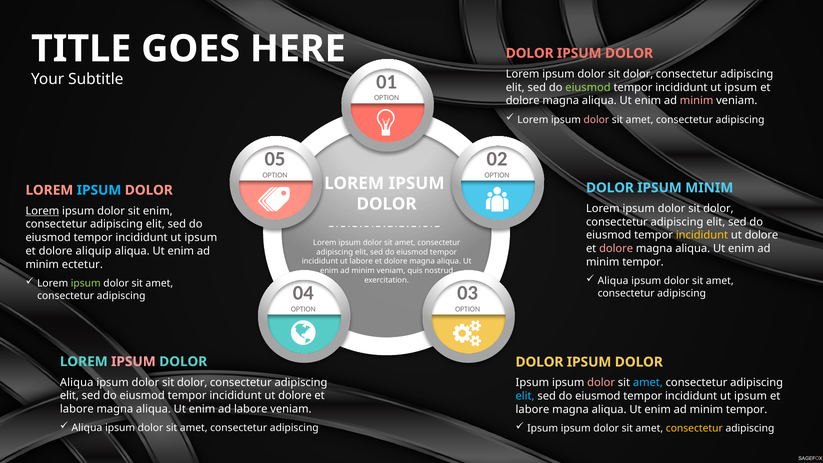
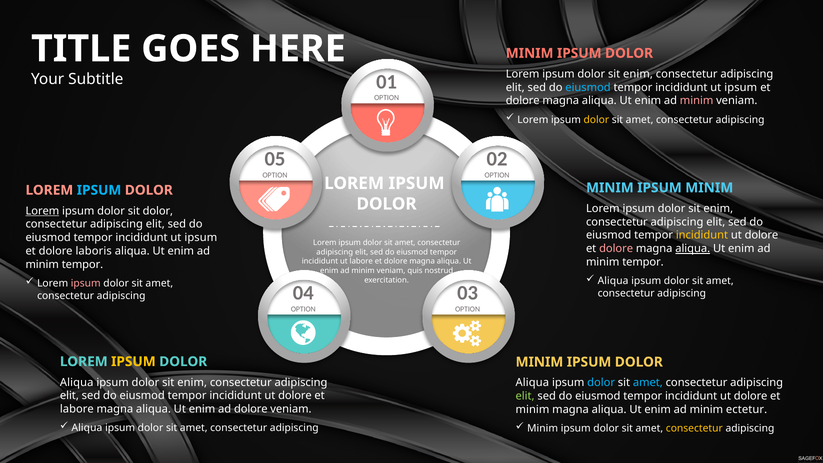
DOLOR: DOLOR -> MINIM (530, 53)
dolor: dolor -> enim (638, 74)
eiusmod colour: light green -> light blue (588, 87)
dolor colour: pink -> yellow (596, 120)
DOLOR: DOLOR -> MINIM (610, 188)
dolor: dolor -> enim (718, 208)
sit enim: enim -> dolor (158, 211)
aliqua underline: none -> present (693, 249)
aliquip: aliquip -> laboris (94, 251)
ectetur: ectetur -> tempor (82, 264)
ipsum colour: light green -> pink (86, 283)
IPSUM colour: pink -> yellow (133, 362)
DOLOR: DOLOR -> MINIM (539, 362)
dolor: dolor -> enim (192, 382)
Ipsum: Ipsum -> Aliqua (532, 383)
dolor colour: pink -> light blue (601, 383)
elit colour: light blue -> light green (525, 396)
ipsum: ipsum -> dolore (751, 396)
ad labore: labore -> dolore (251, 409)
labore: labore -> minim (532, 409)
tempor: tempor -> ectetur (747, 409)
Ipsum: Ipsum -> Minim (543, 428)
